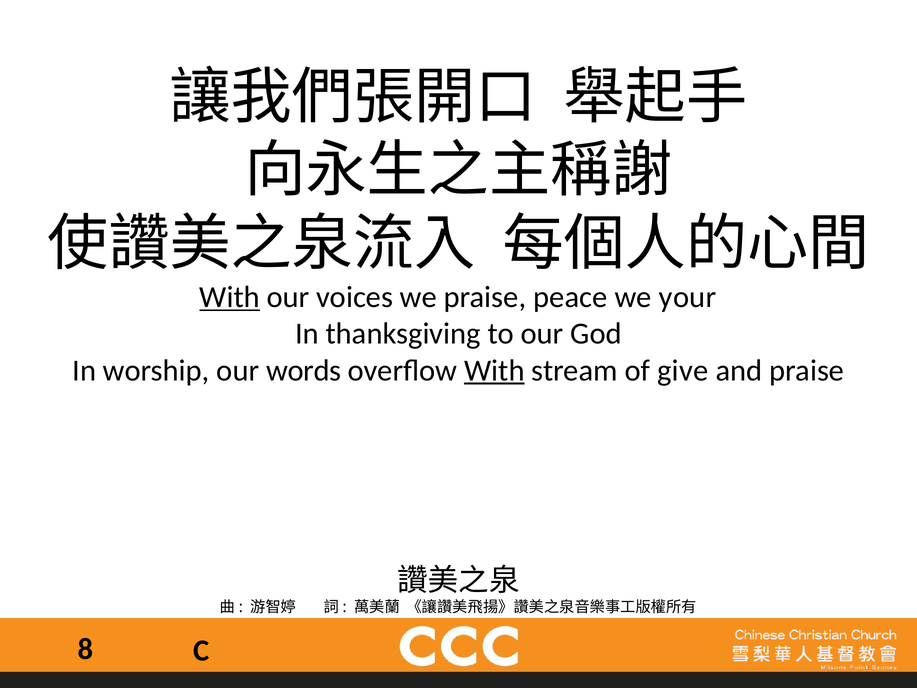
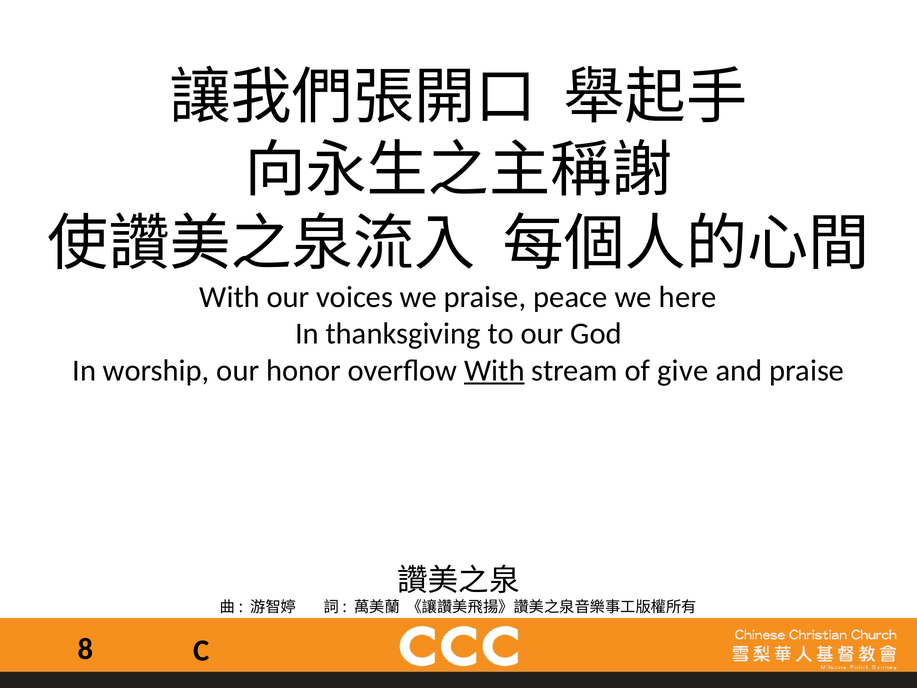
With underline: present -> none (230, 297)
your: your -> here (688, 297)
words: words -> honor (304, 370)
